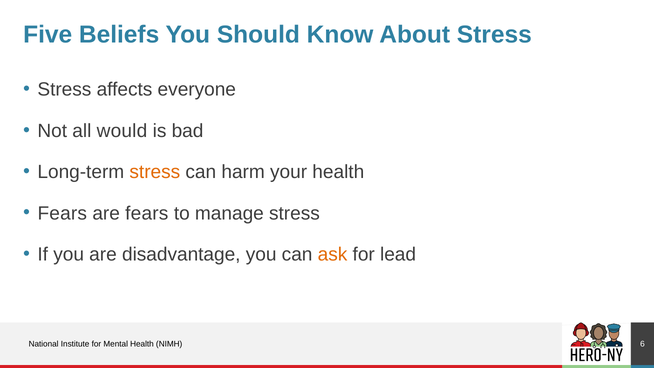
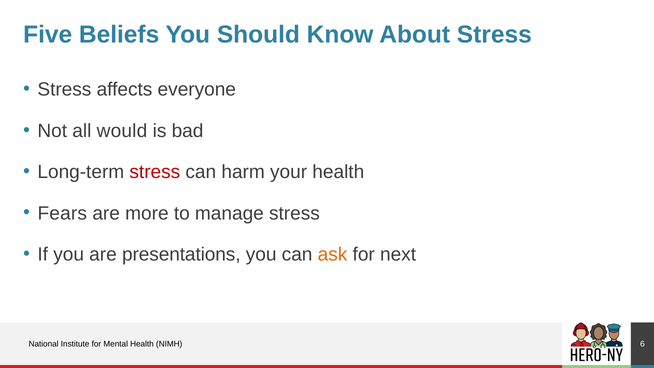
stress colour: orange -> red (155, 172)
are fears: fears -> more (147, 213)
disadvantage: disadvantage -> presentations (181, 254)
lead: lead -> next (398, 254)
